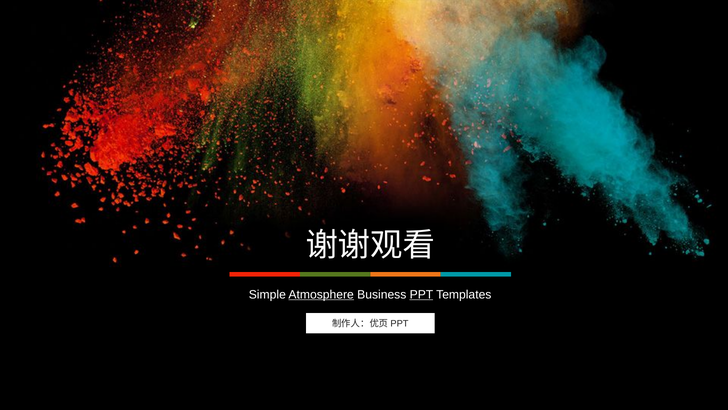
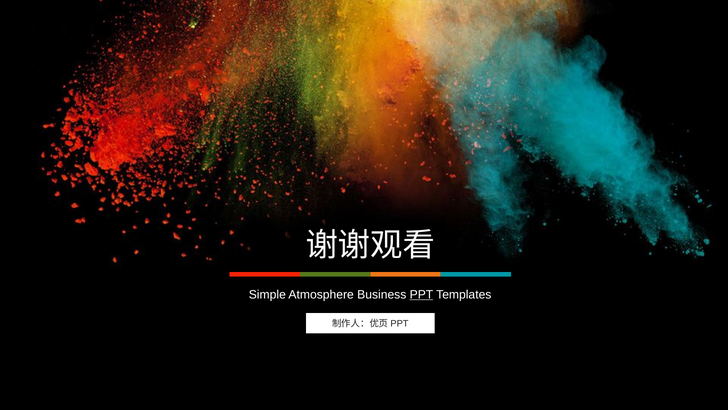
Atmosphere underline: present -> none (321, 294)
